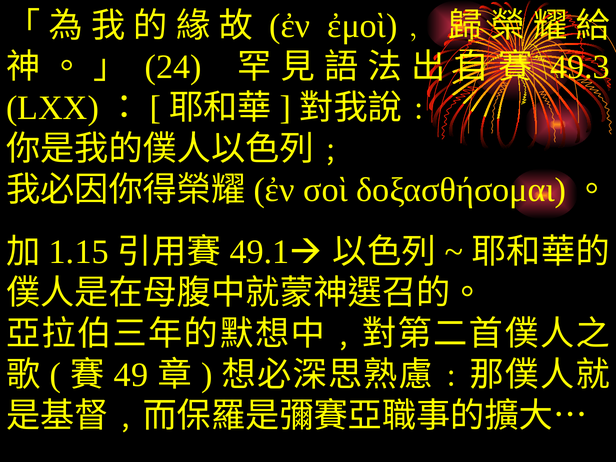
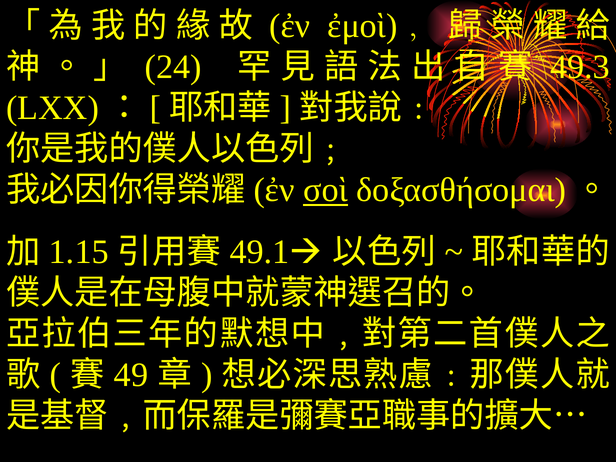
σοὶ underline: none -> present (326, 190)
